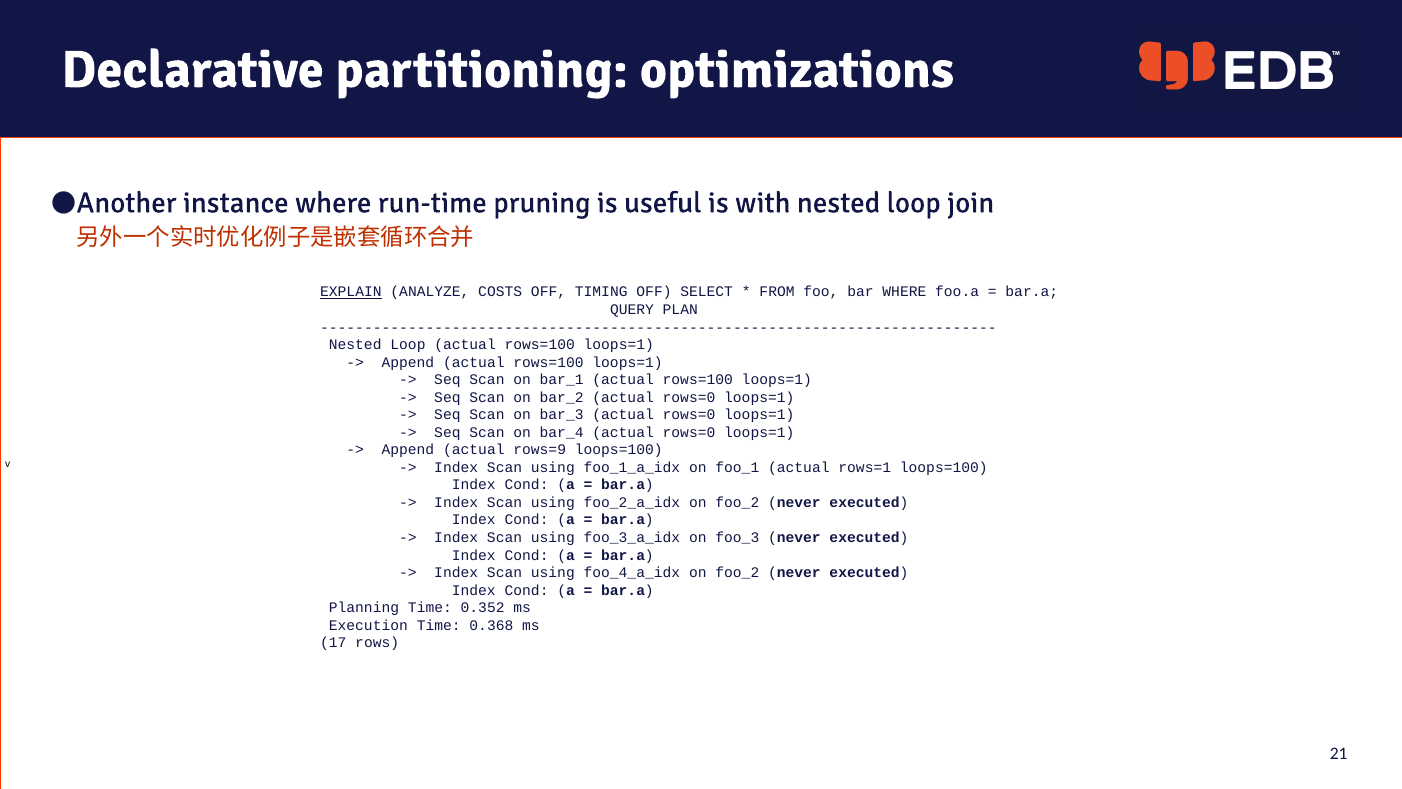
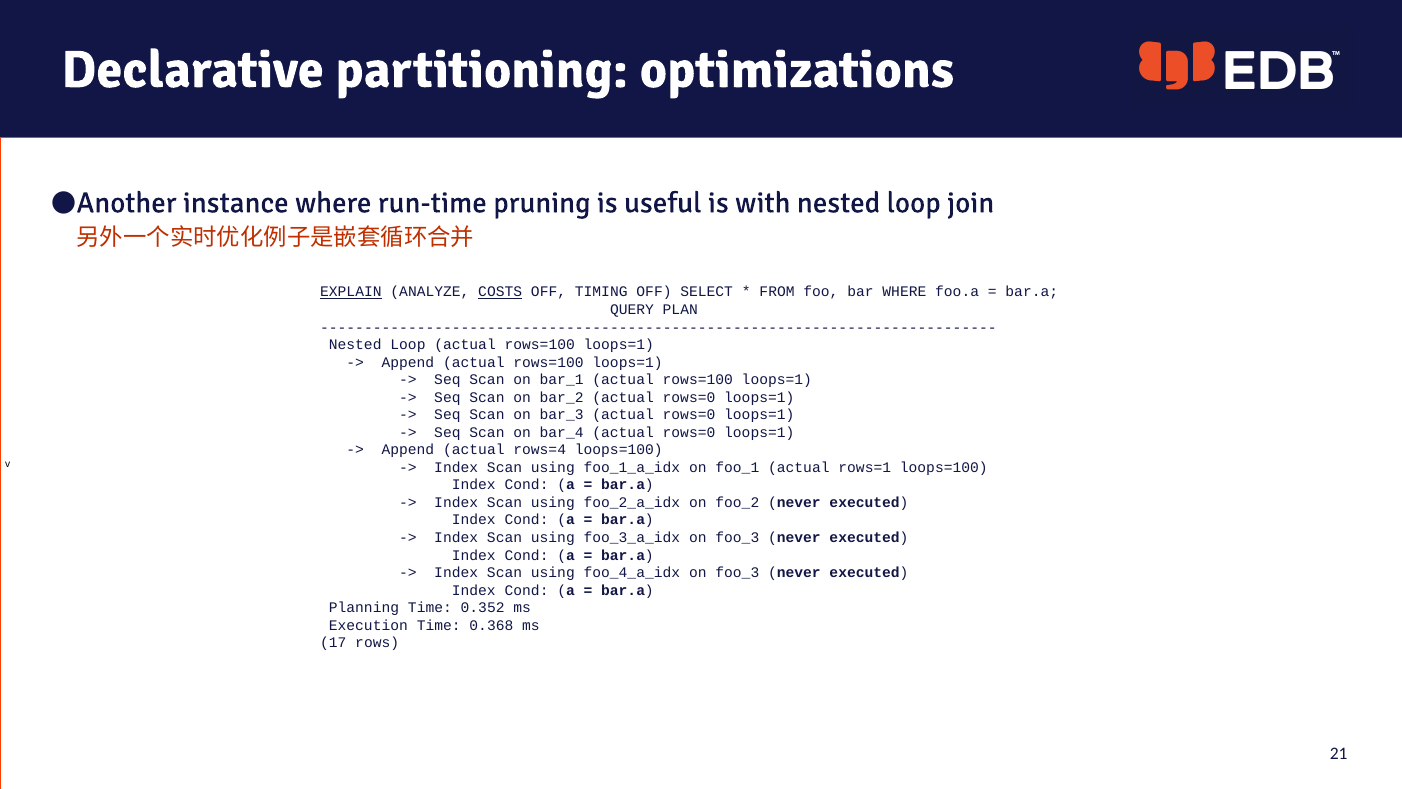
COSTS underline: none -> present (500, 292)
rows=9: rows=9 -> rows=4 (540, 450)
foo_4_a_idx on foo_2: foo_2 -> foo_3 (737, 573)
